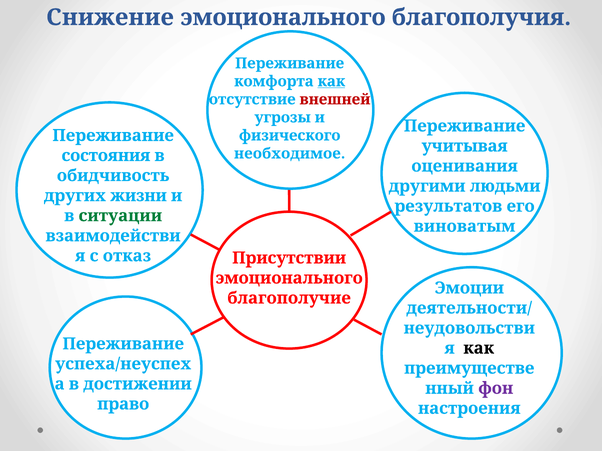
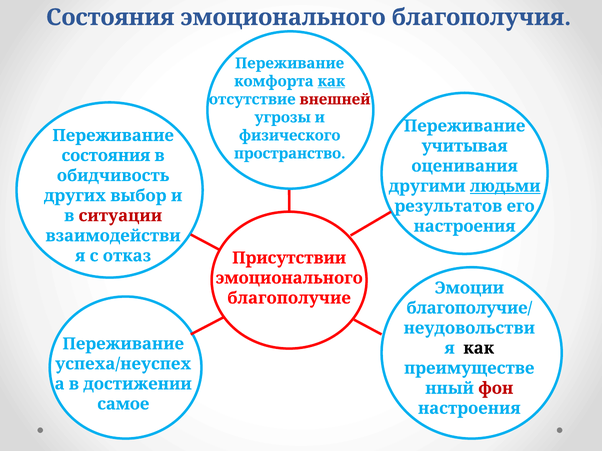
Снижение: Снижение -> Состояния (110, 17)
необходимое: необходимое -> пространство (290, 154)
людьми underline: none -> present (505, 186)
жизни: жизни -> выбор (138, 196)
ситуации colour: green -> red (120, 216)
виноватым: виноватым -> настроения (465, 226)
деятельности/: деятельности/ -> благополучие/ (469, 308)
фон colour: purple -> red (496, 389)
право: право -> самое (123, 404)
